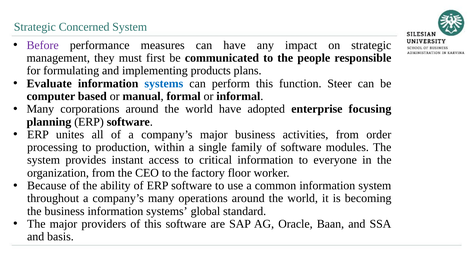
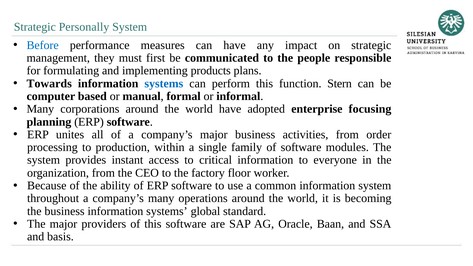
Concerned: Concerned -> Personally (84, 27)
Before colour: purple -> blue (43, 45)
Evaluate: Evaluate -> Towards (49, 83)
Steer: Steer -> Stern (340, 83)
